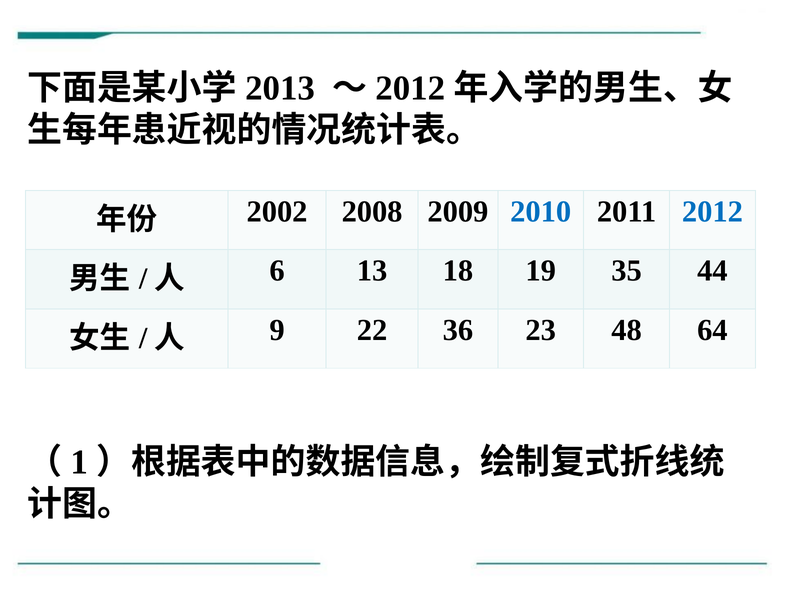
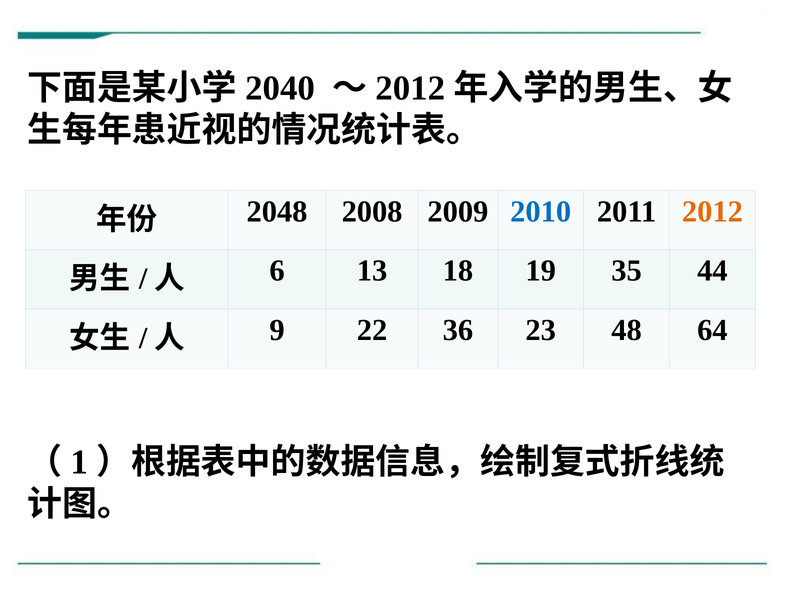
2013: 2013 -> 2040 (280, 88)
2002: 2002 -> 2048 (277, 211)
2012 colour: blue -> orange (712, 211)
